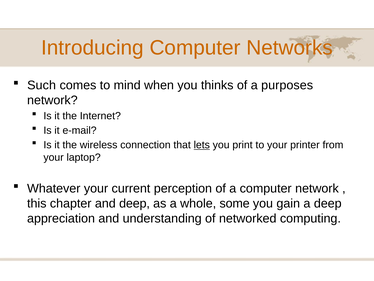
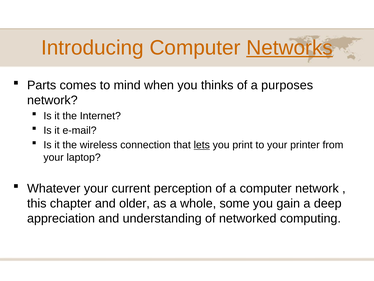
Networks underline: none -> present (290, 48)
Such: Such -> Parts (42, 85)
and deep: deep -> older (134, 203)
